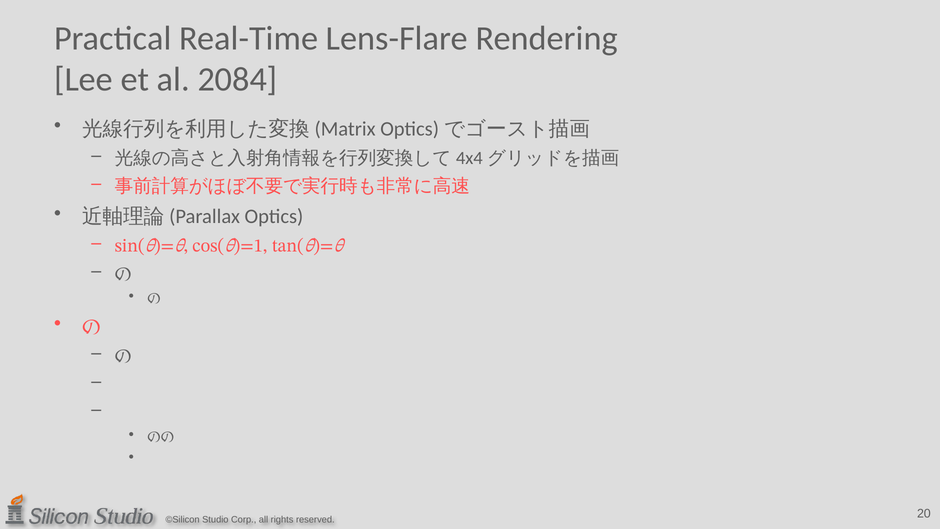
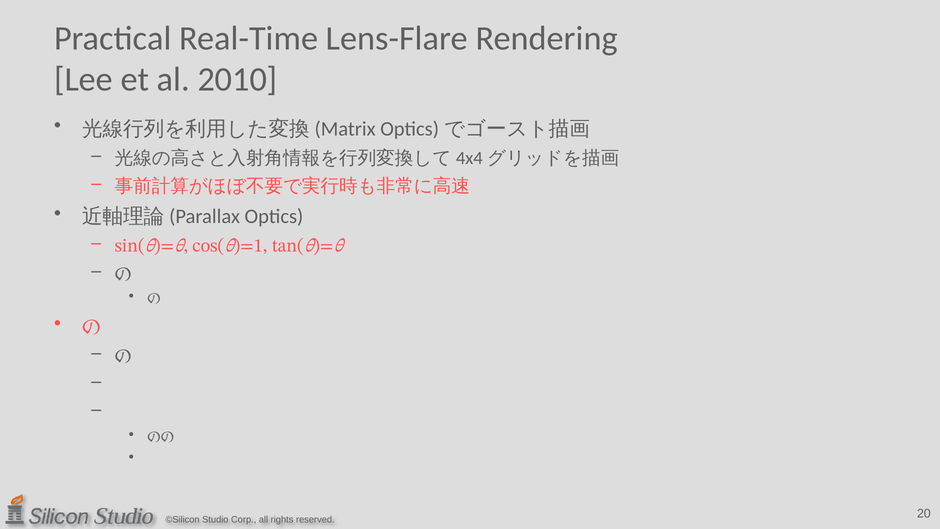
2084: 2084 -> 2010 (237, 79)
